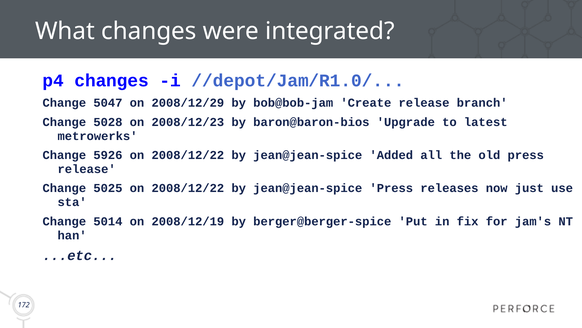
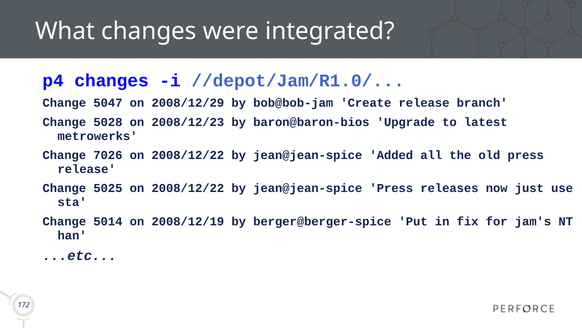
5926: 5926 -> 7026 (108, 155)
